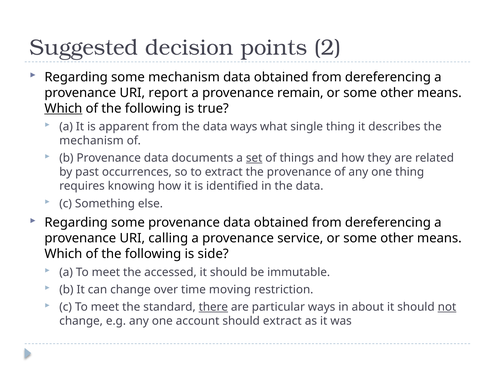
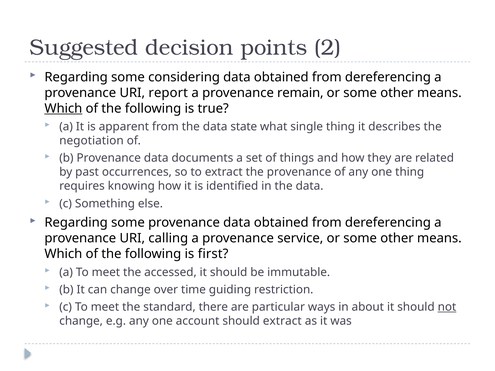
some mechanism: mechanism -> considering (184, 77)
data ways: ways -> state (244, 127)
mechanism: mechanism -> negotiation (91, 141)
set underline: present -> none (254, 158)
side: side -> first (213, 254)
moving: moving -> guiding (230, 290)
there underline: present -> none (213, 307)
